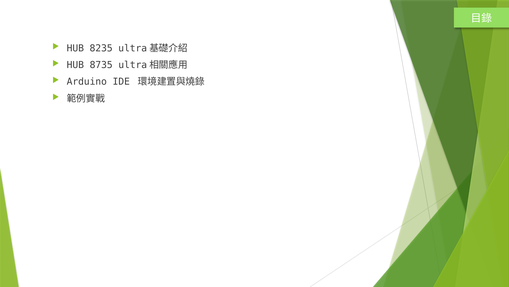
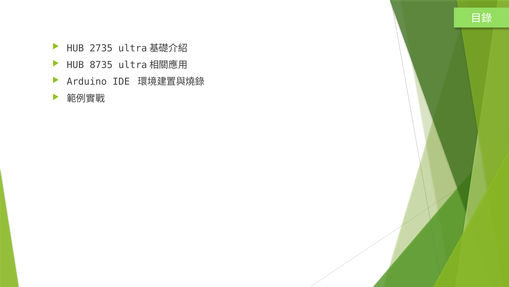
8235: 8235 -> 2735 (101, 48)
